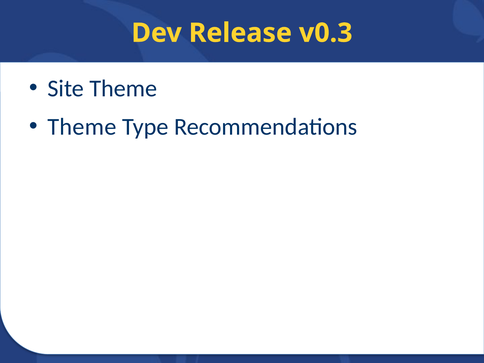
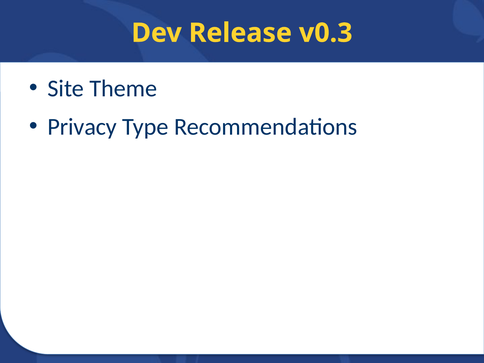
Theme: Theme -> Privacy (82, 127)
